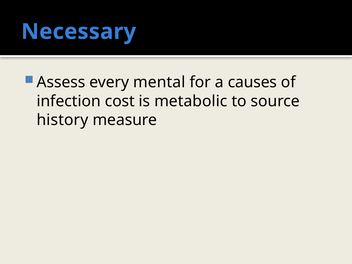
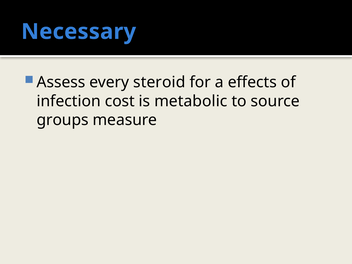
mental: mental -> steroid (159, 82)
causes: causes -> effects (252, 82)
history: history -> groups (63, 120)
